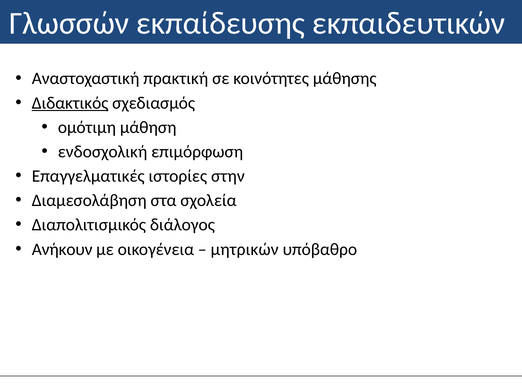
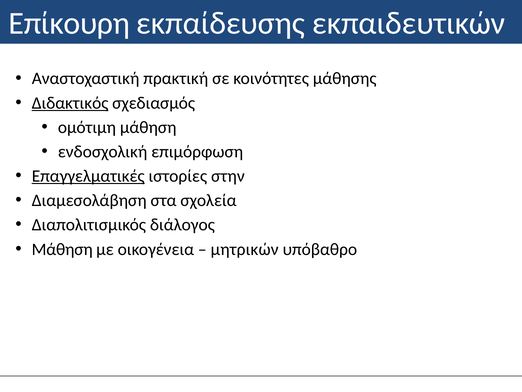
Γλωσσών: Γλωσσών -> Επίκουρη (69, 23)
Επαγγελματικές underline: none -> present (88, 176)
Ανήκουν: Ανήκουν -> Μάθηση (62, 249)
